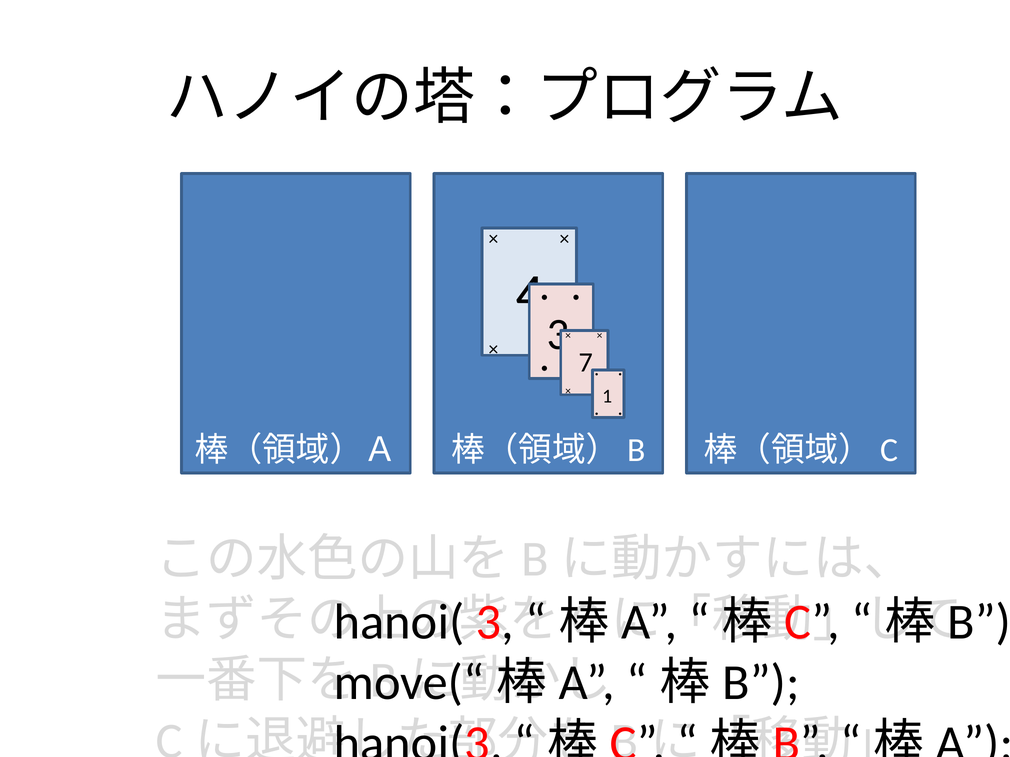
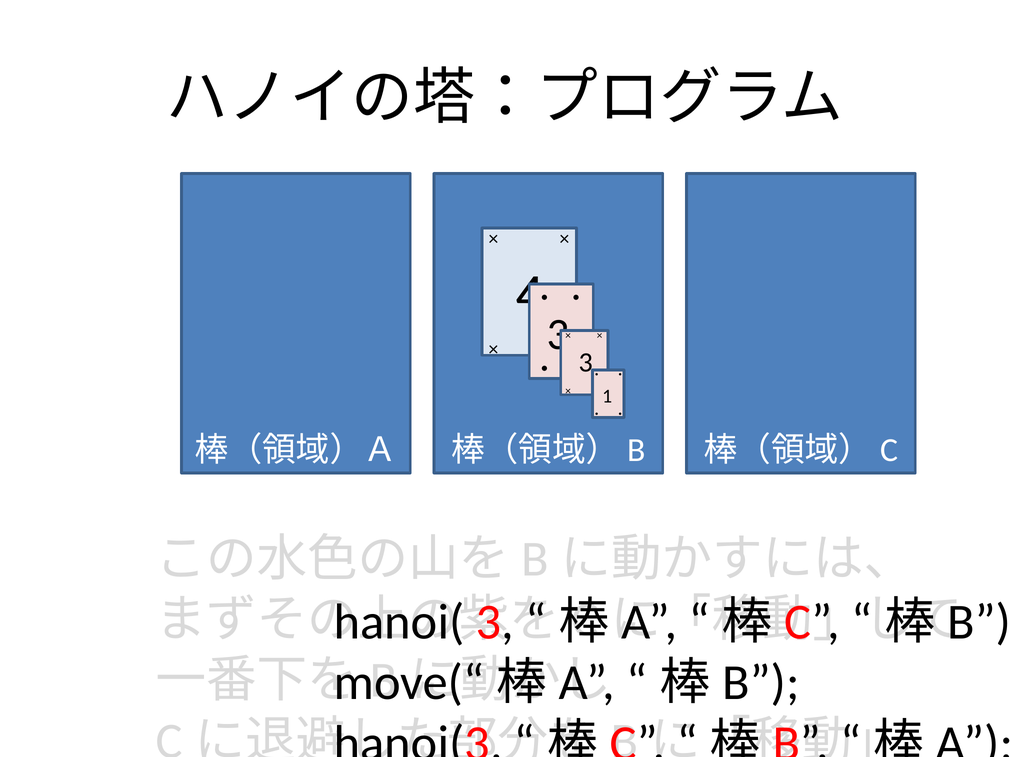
7: 7 -> 3 (586, 363)
